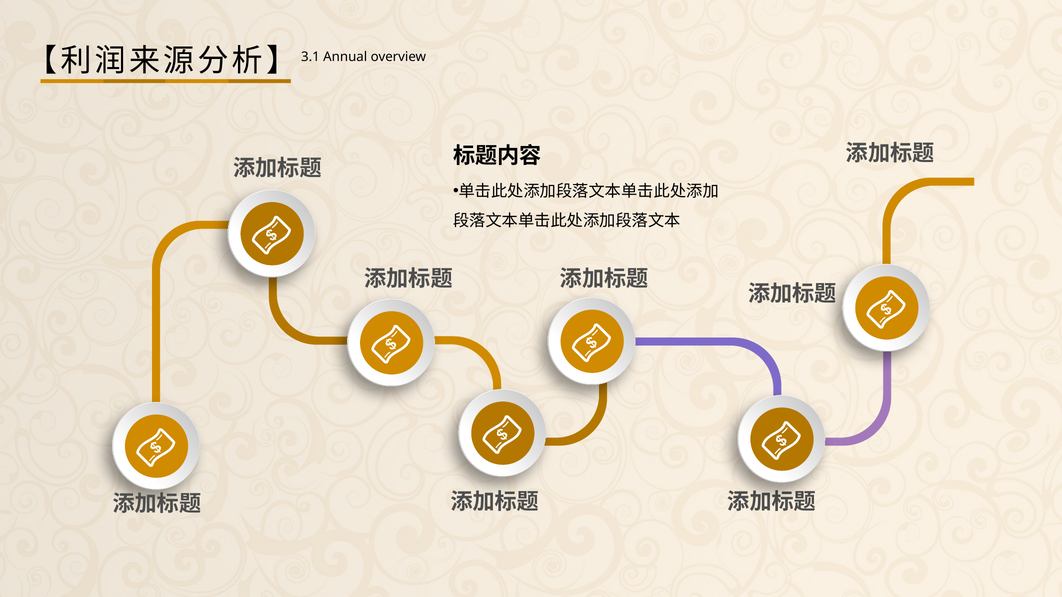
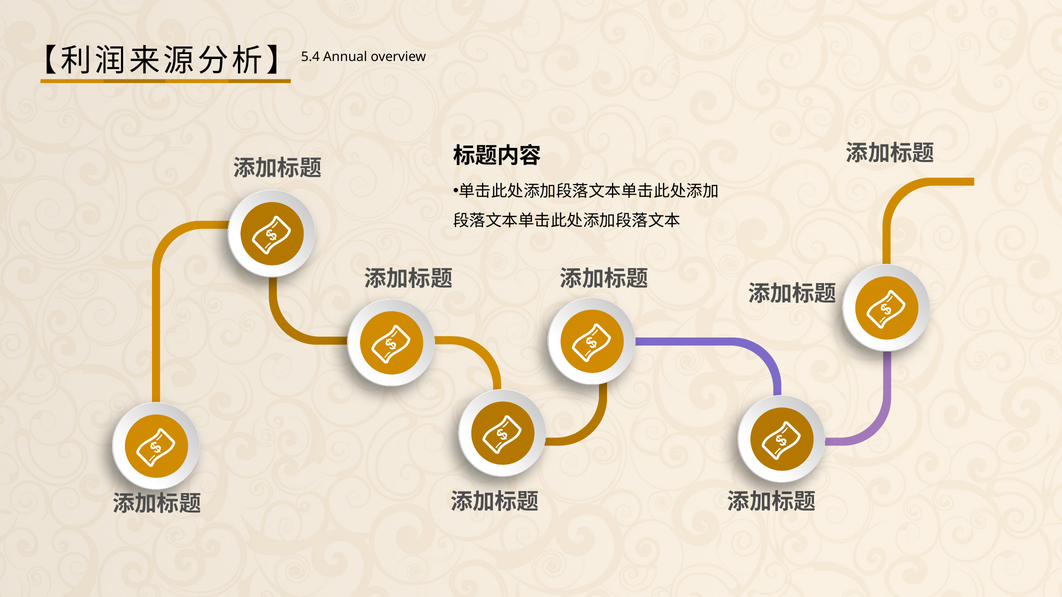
3.1: 3.1 -> 5.4 (310, 57)
